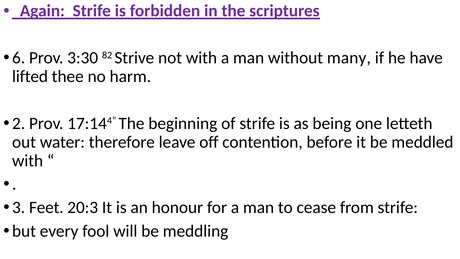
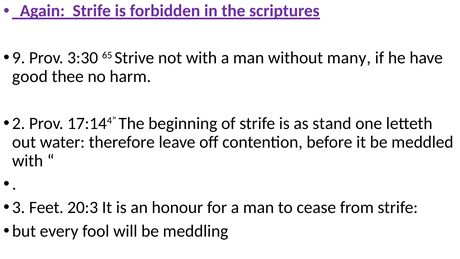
6: 6 -> 9 (19, 58)
82: 82 -> 65 (107, 55)
lifted: lifted -> good (30, 76)
being: being -> stand (332, 123)
